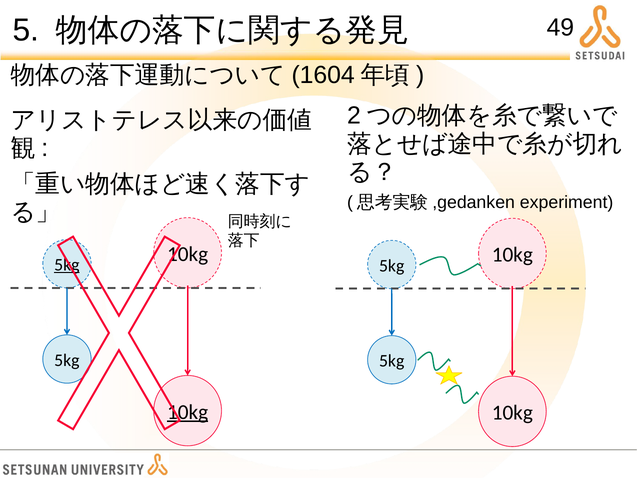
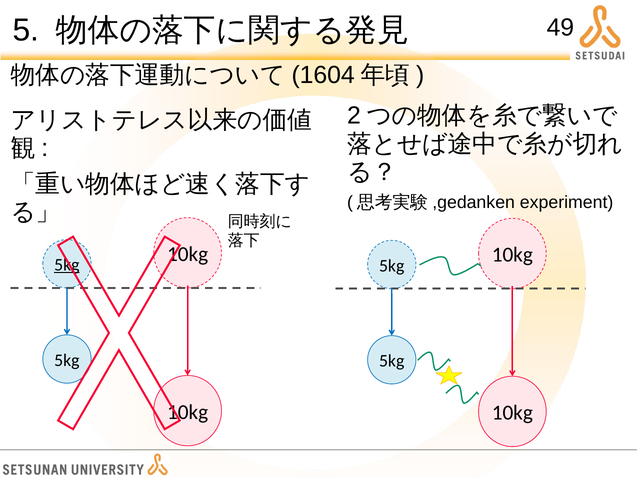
10kg underline: present -> none (188, 412)
